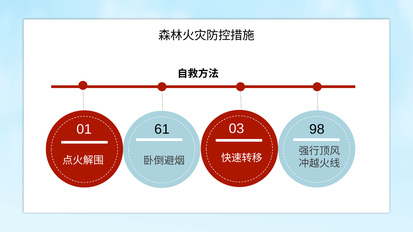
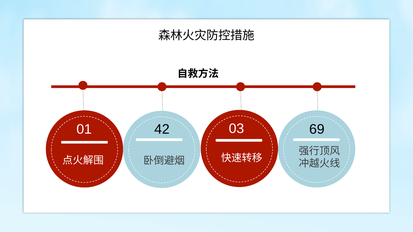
61: 61 -> 42 (162, 130)
98: 98 -> 69 (317, 130)
